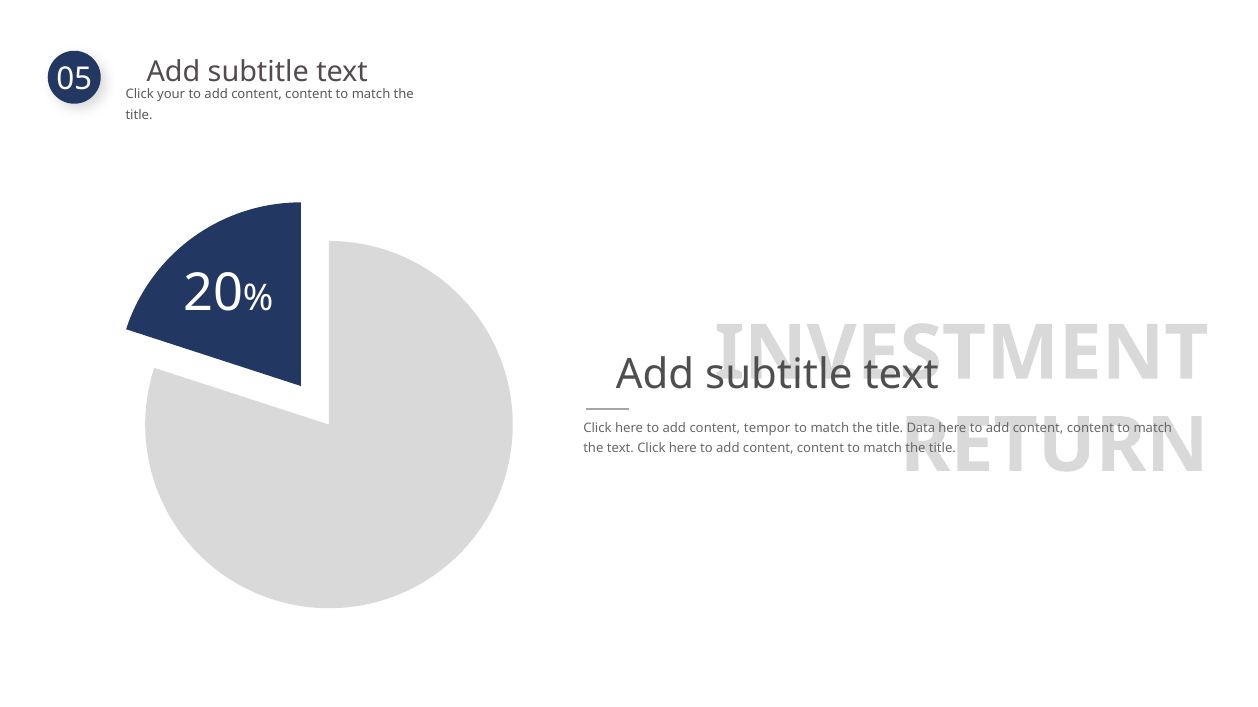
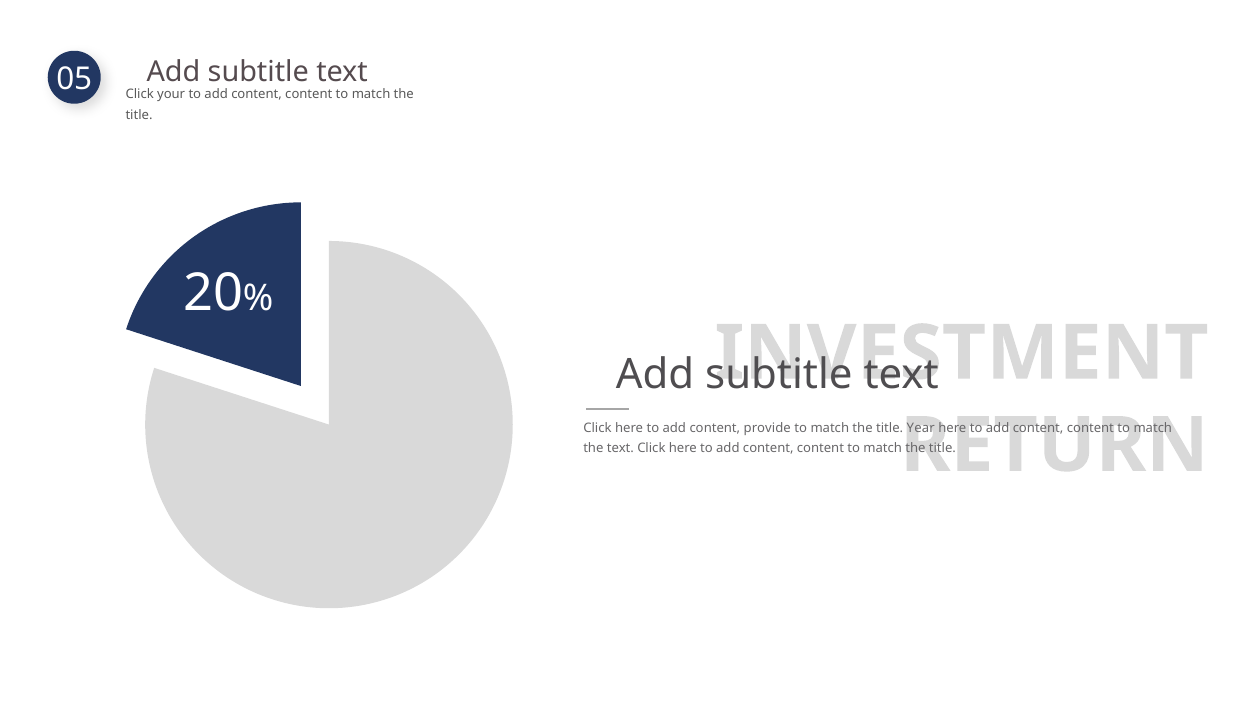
tempor: tempor -> provide (767, 428)
Data: Data -> Year (921, 428)
